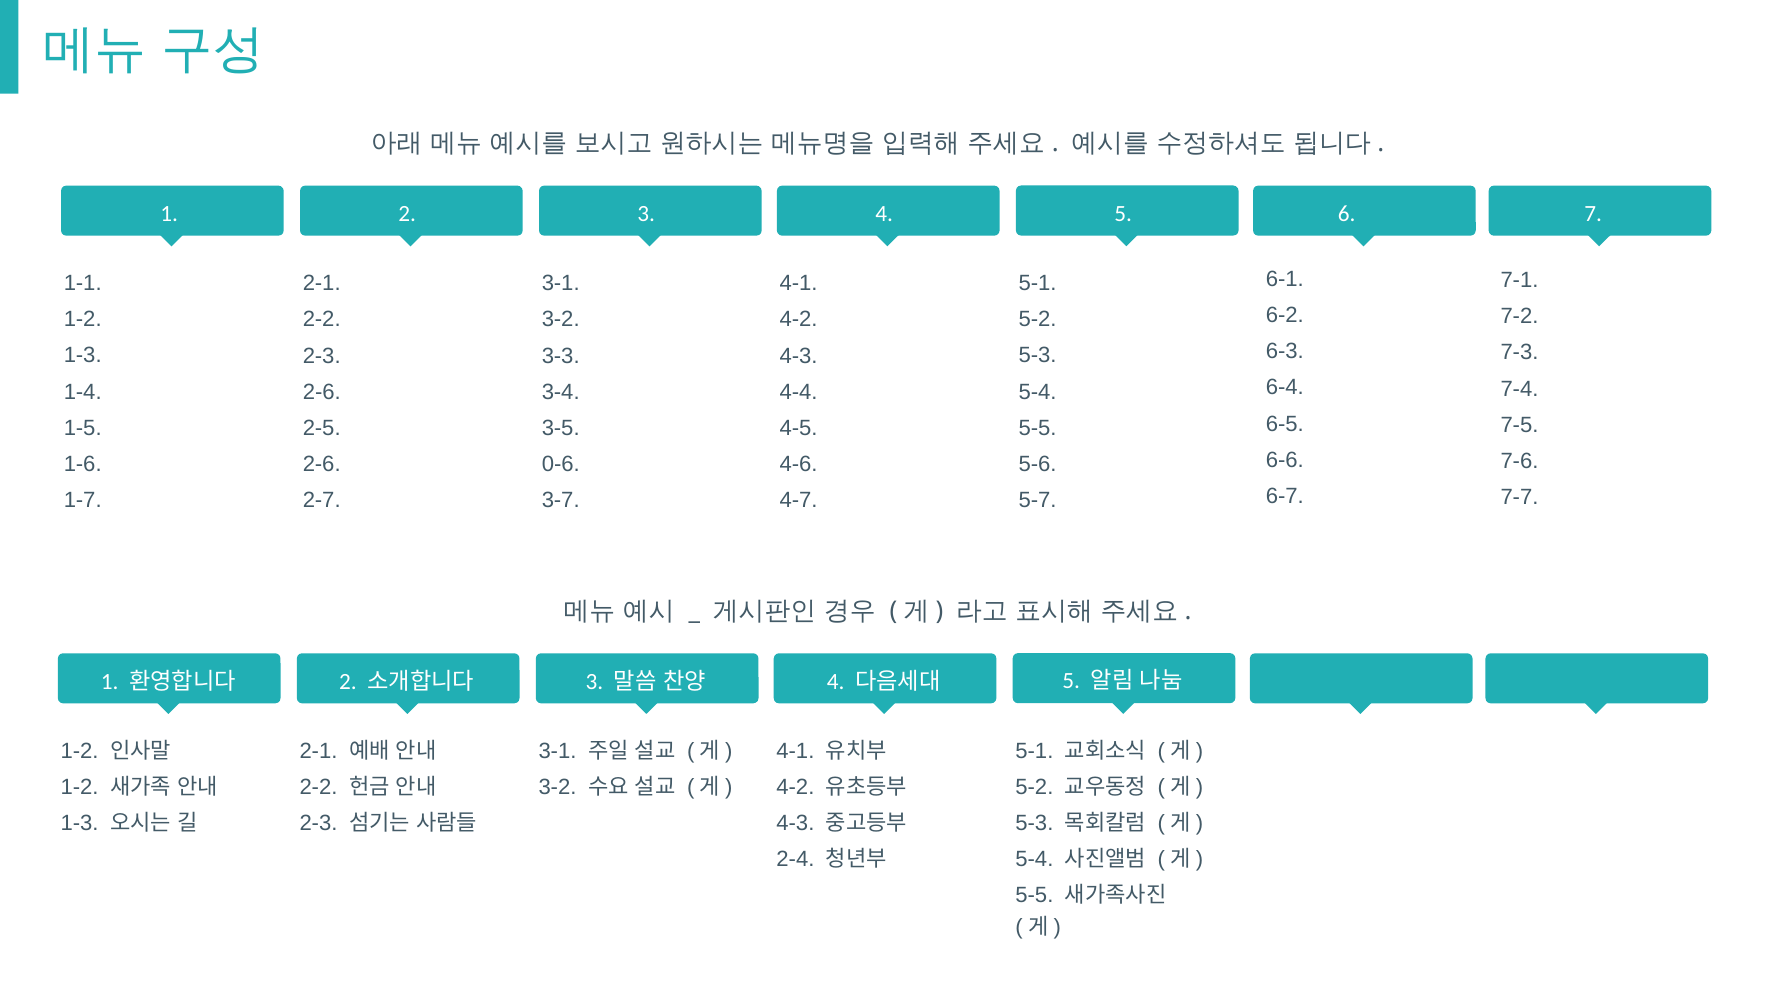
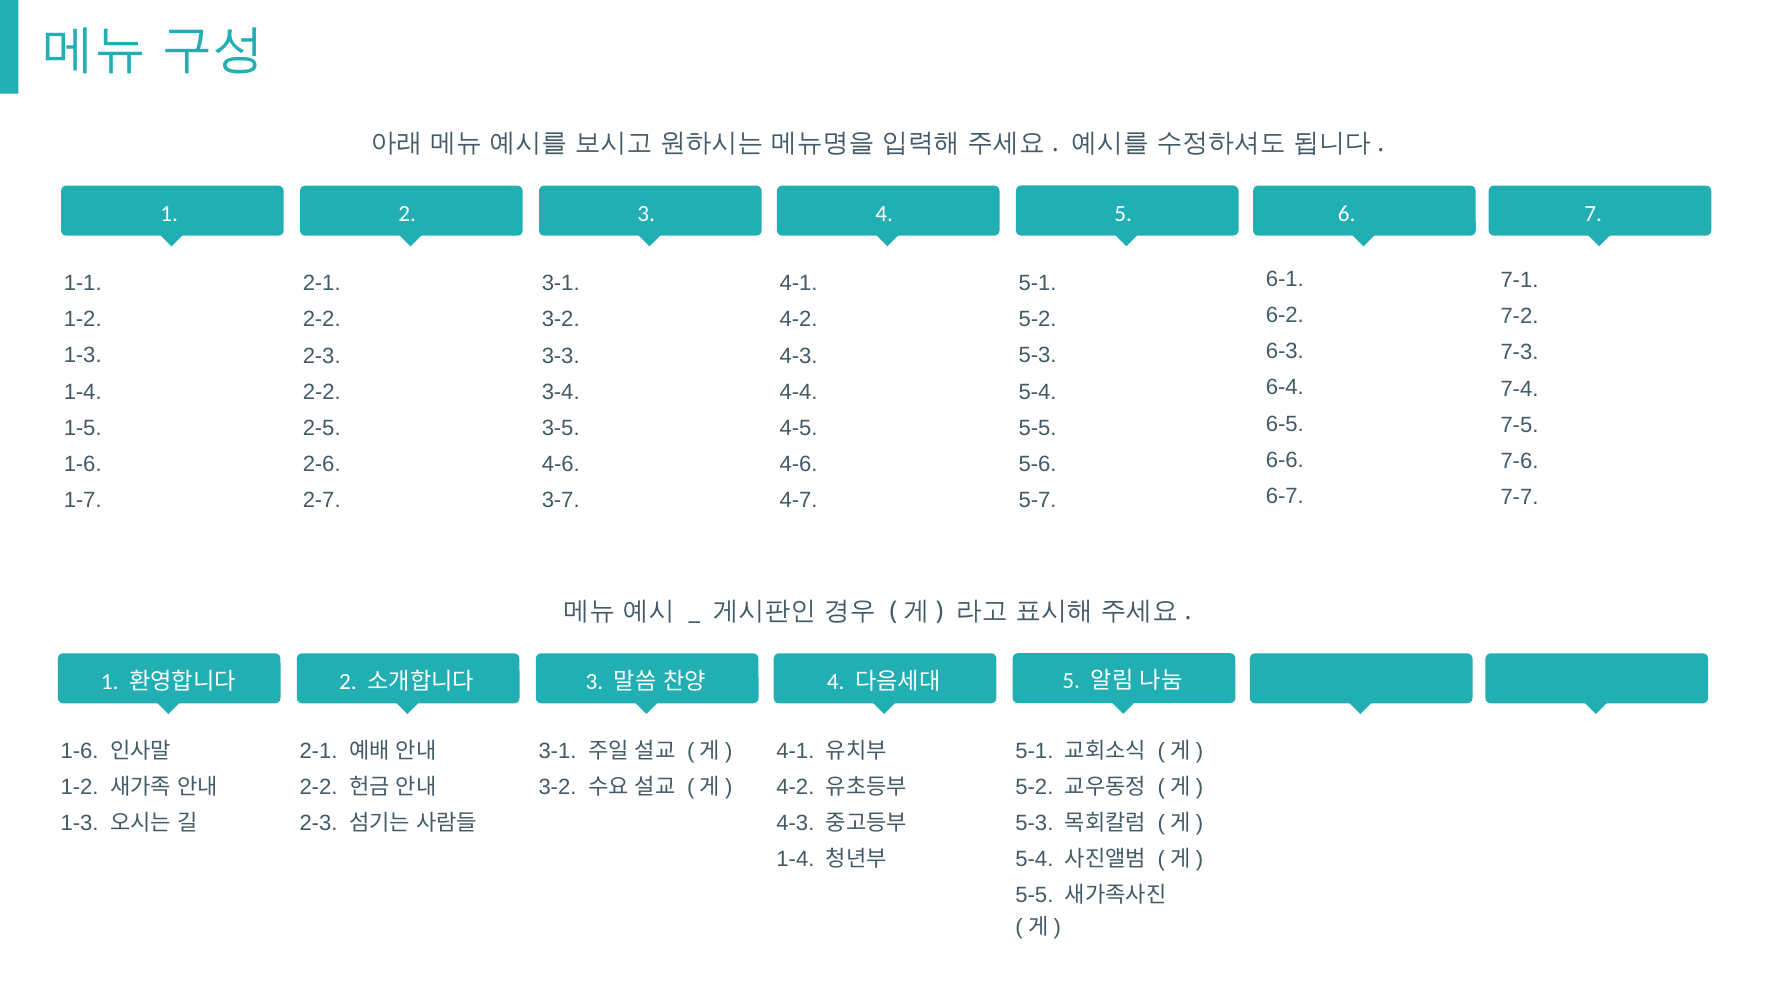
2-6: 2-6 -> 2-2 (322, 392)
0-6: 0-6 -> 4-6 (561, 465)
1-2: 1-2 -> 1-6 (80, 751)
2-4: 2-4 -> 1-4 (795, 860)
